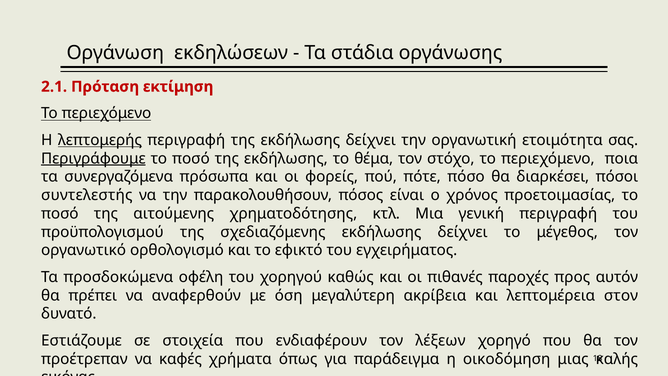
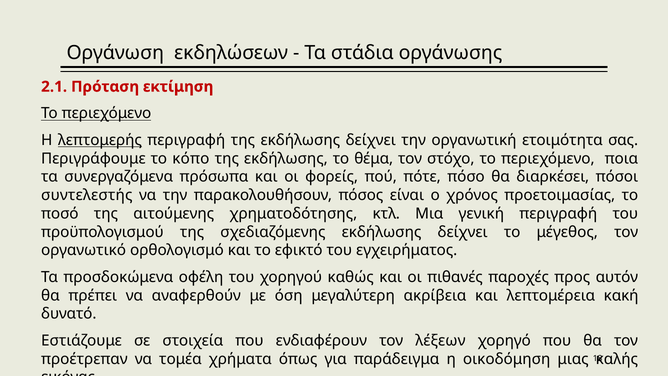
Περιγράφουμε underline: present -> none (93, 158)
ποσό: ποσό -> κόπο (191, 158)
στον: στον -> κακή (621, 295)
καφές: καφές -> τομέα (180, 359)
